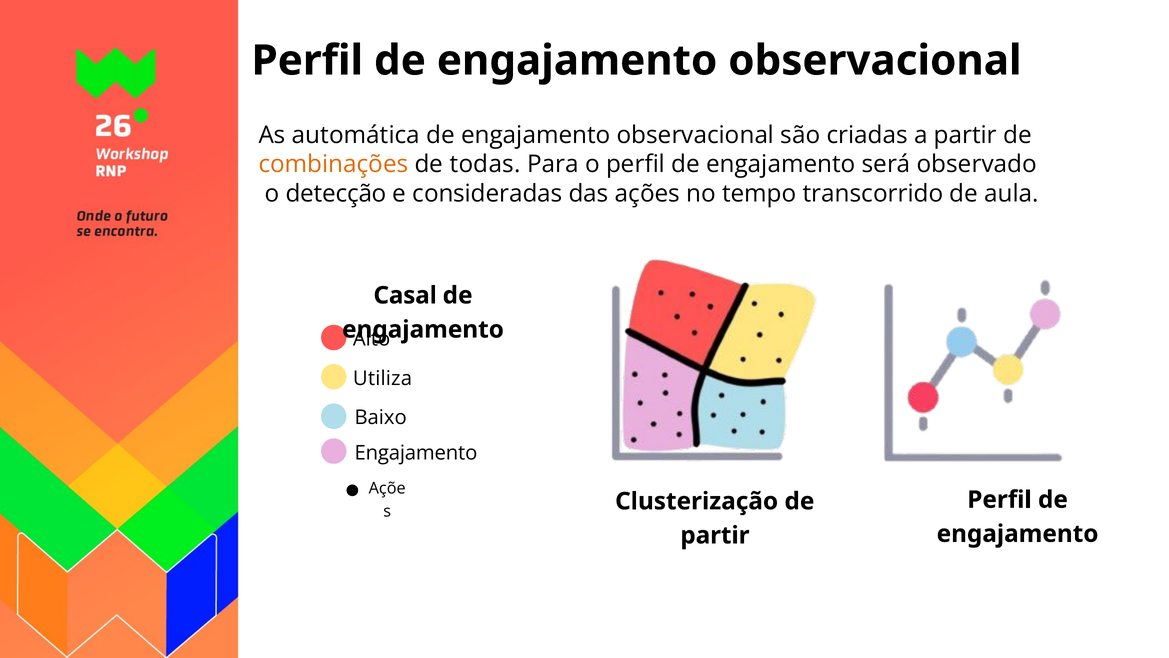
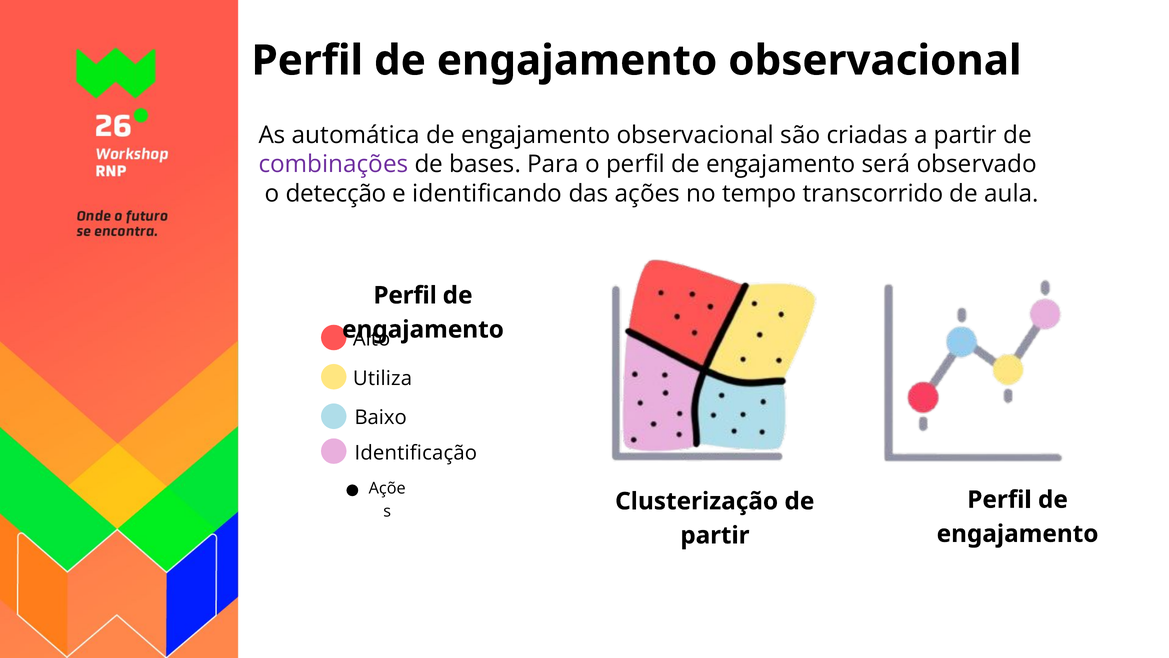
combinações colour: orange -> purple (333, 164)
todas: todas -> bases (485, 164)
consideradas: consideradas -> identificando (487, 194)
Casal: Casal -> Perfil (405, 295)
Engajamento: Engajamento -> Identificação (416, 453)
